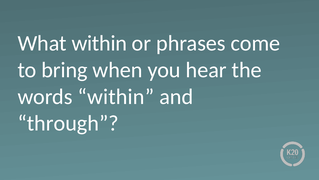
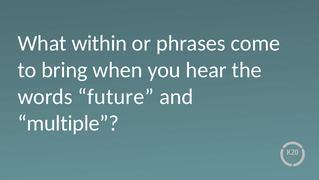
words within: within -> future (116, 96)
through: through -> multiple (68, 123)
